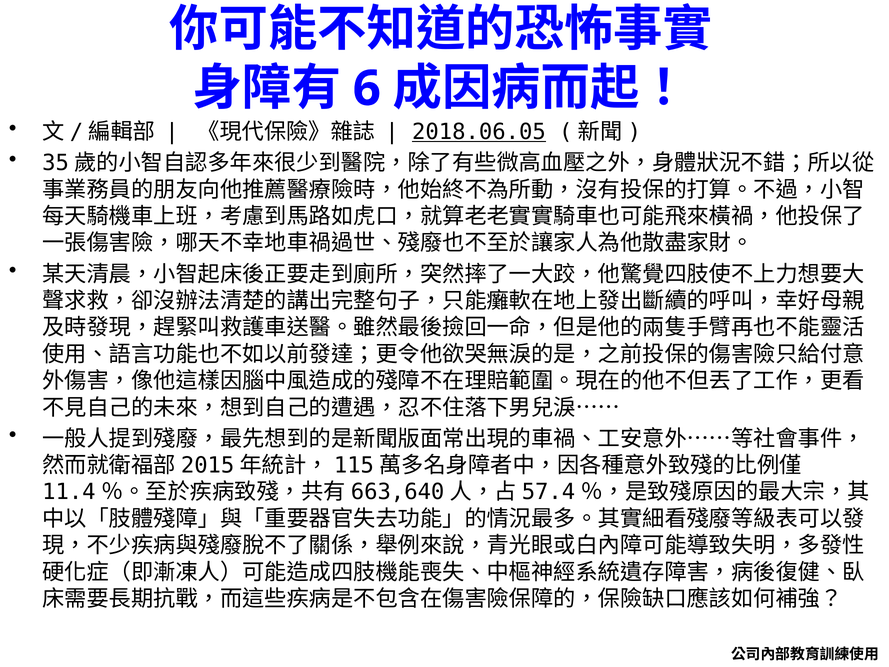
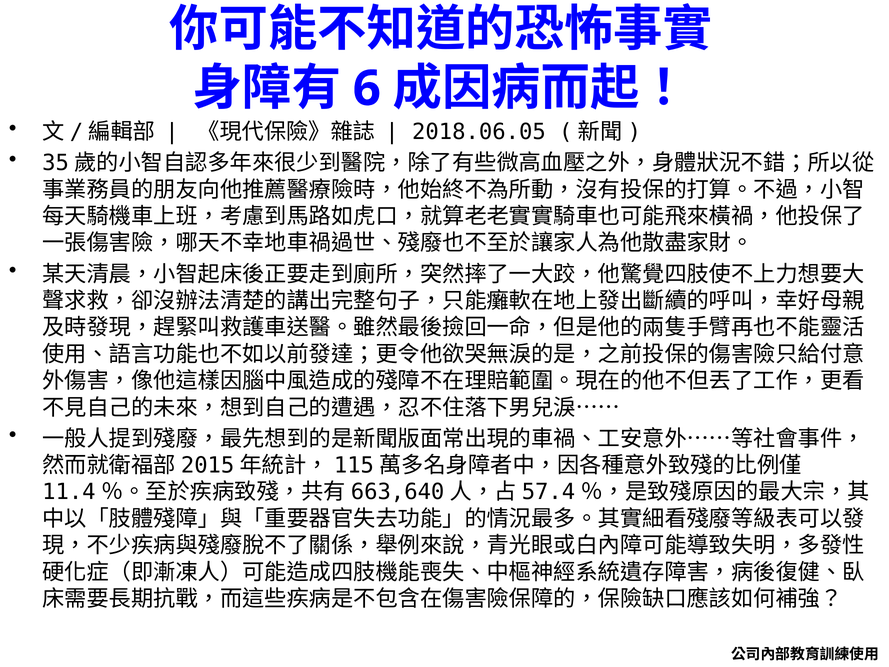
2018.06.05 underline: present -> none (479, 132)
